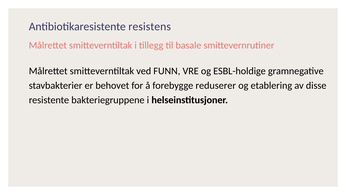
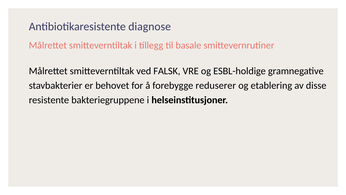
resistens: resistens -> diagnose (150, 27)
FUNN: FUNN -> FALSK (167, 71)
